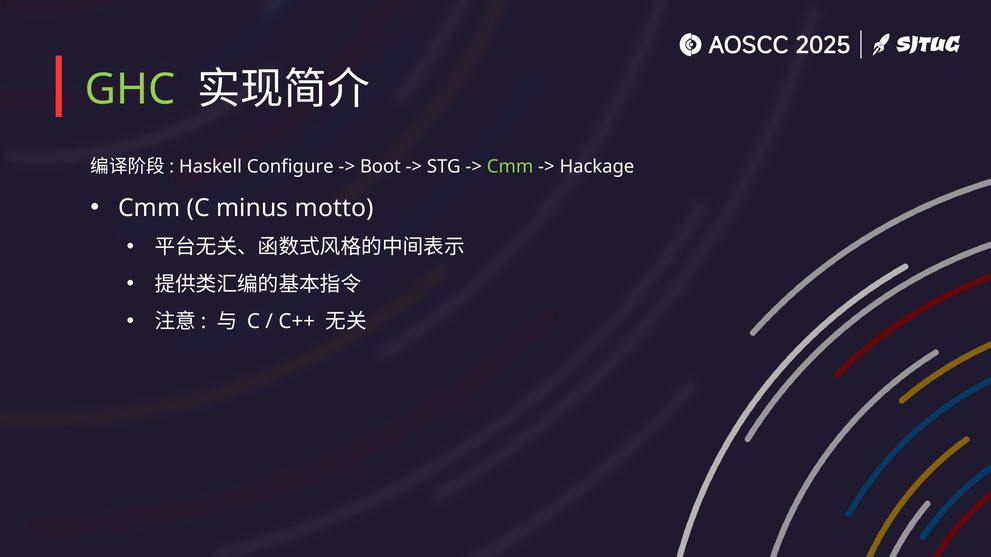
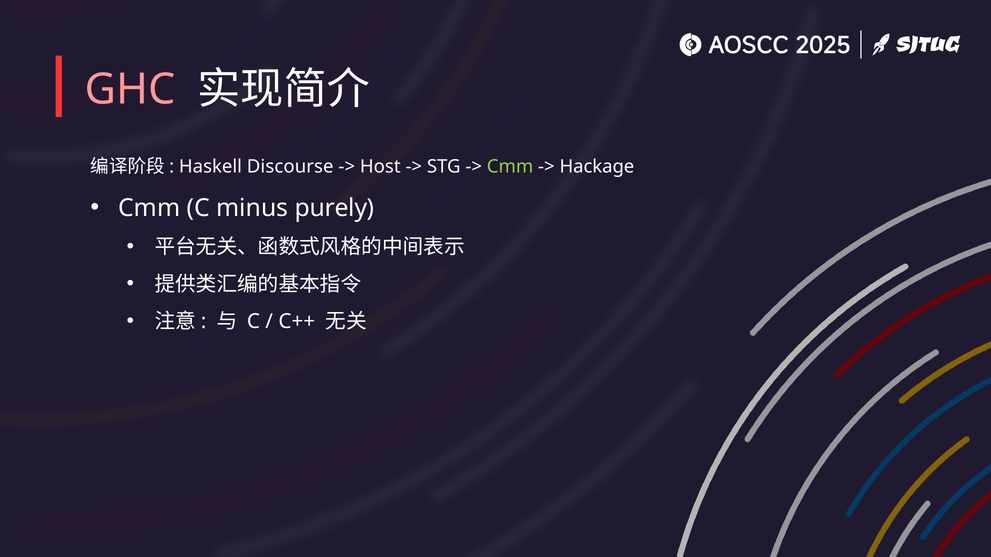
GHC colour: light green -> pink (130, 90)
Configure: Configure -> Discourse (290, 167)
Boot: Boot -> Host (380, 167)
motto: motto -> purely (335, 208)
